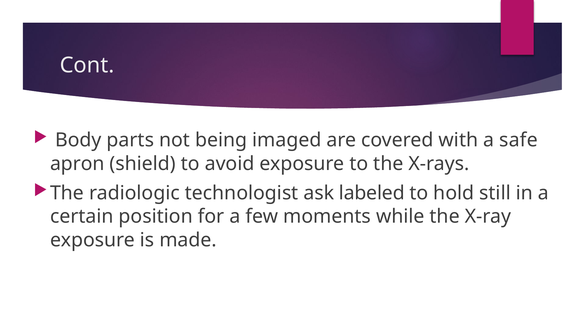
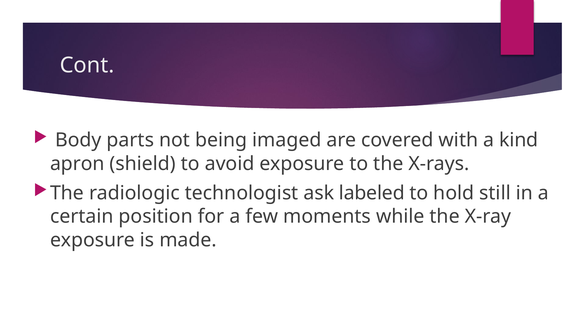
safe: safe -> kind (519, 140)
